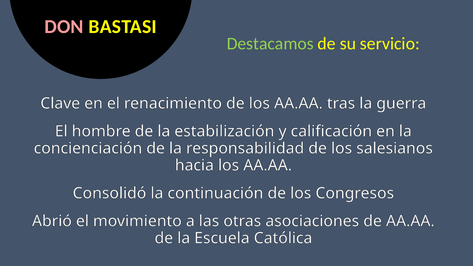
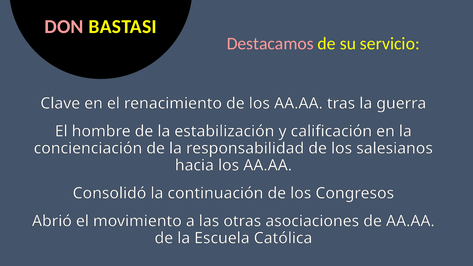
Destacamos colour: light green -> pink (270, 44)
